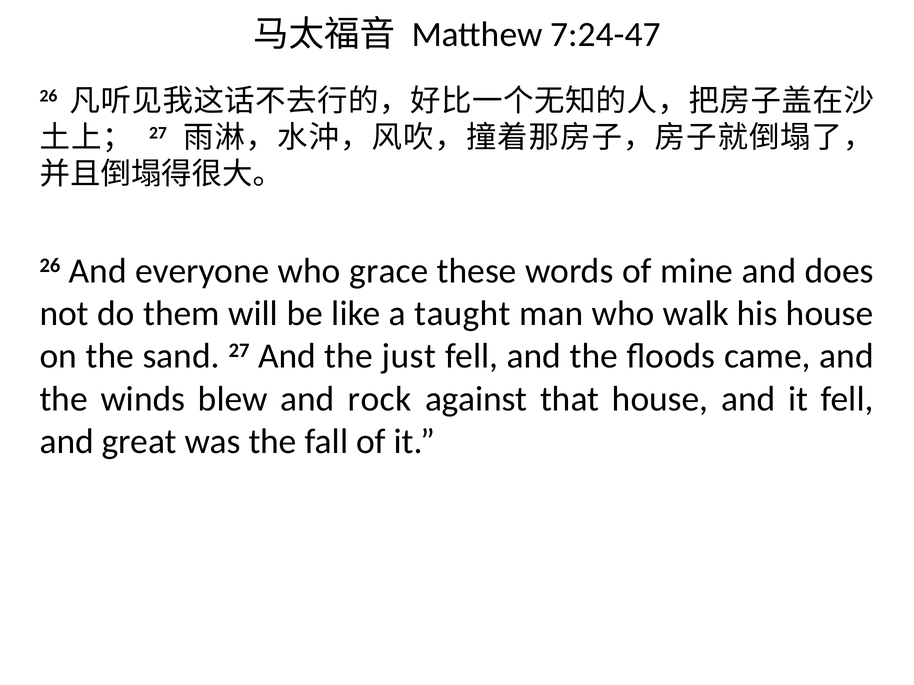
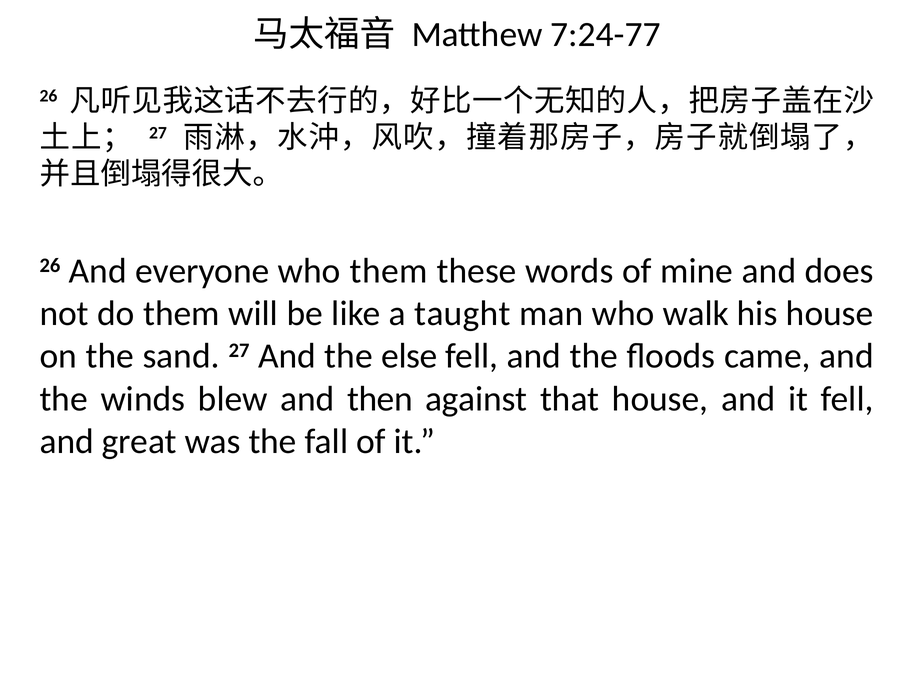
7:24-47: 7:24-47 -> 7:24-77 (606, 34)
who grace: grace -> them (389, 271)
just: just -> else (409, 357)
rock: rock -> then (380, 399)
